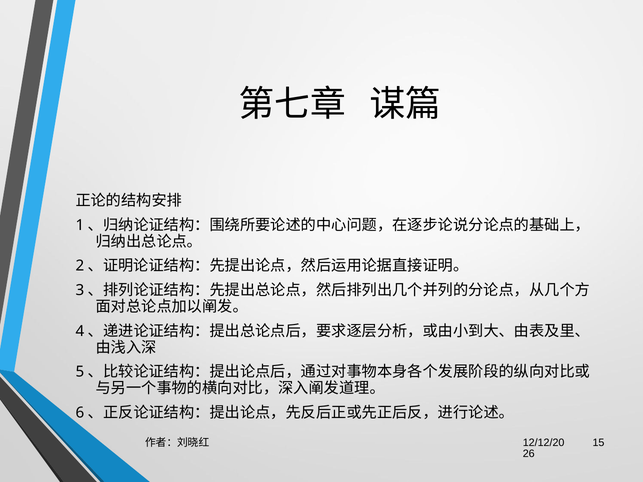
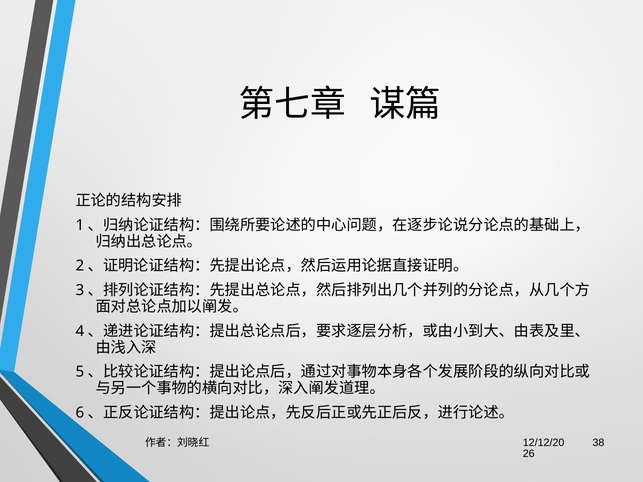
15: 15 -> 38 (598, 443)
